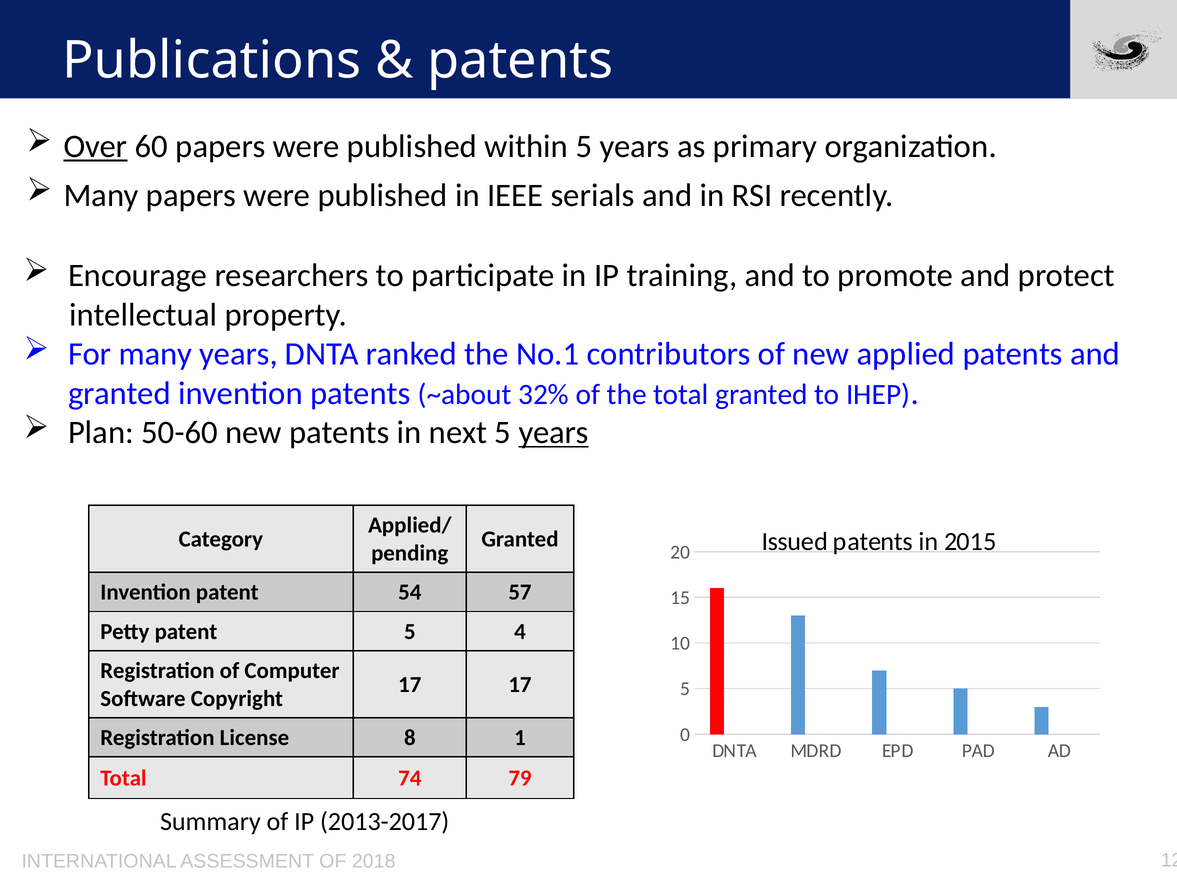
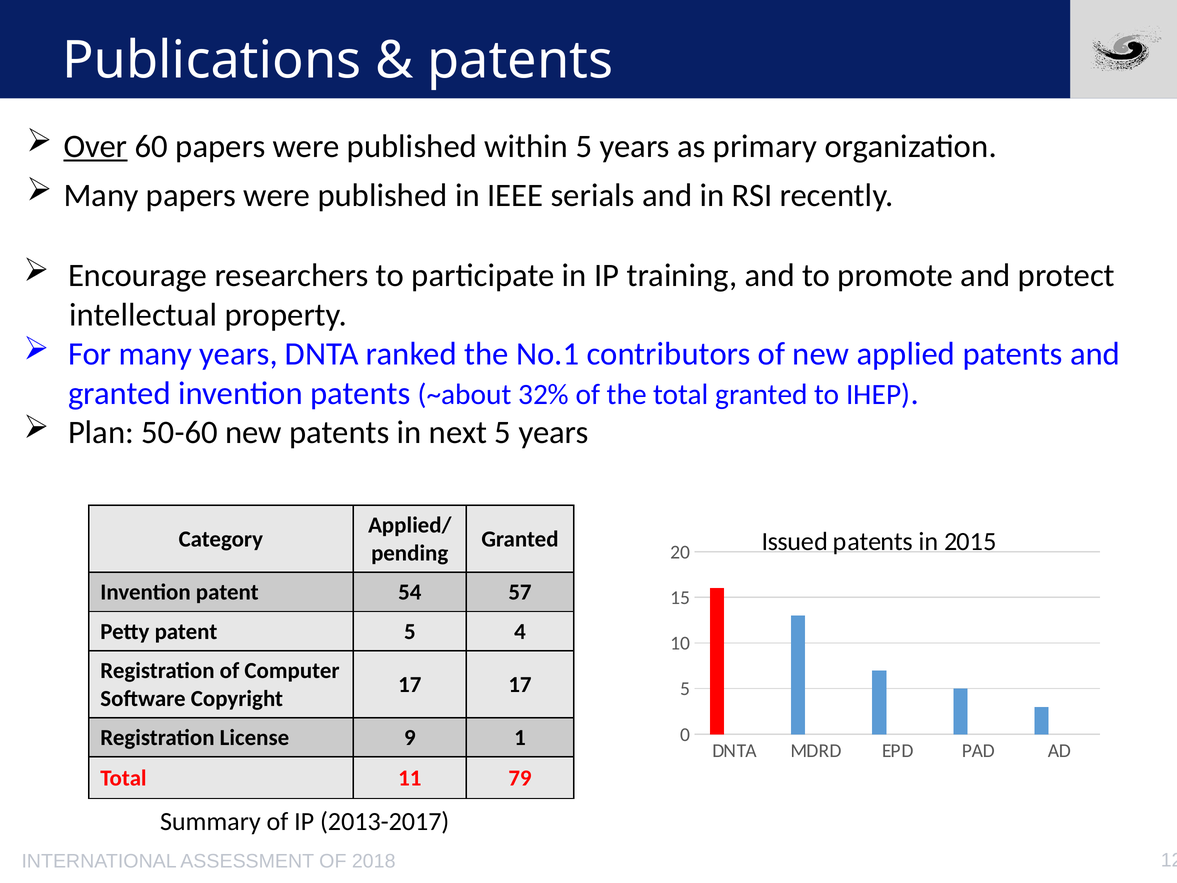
years underline: present -> none (554, 433)
8: 8 -> 9 (410, 737)
74: 74 -> 11 (410, 778)
